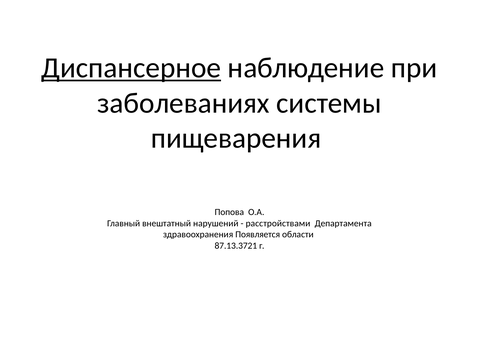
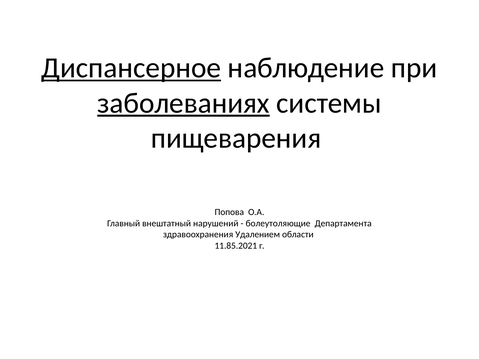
заболеваниях underline: none -> present (183, 103)
расстройствами: расстройствами -> болеутоляющие (278, 223)
Появляется: Появляется -> Удалением (258, 235)
87.13.3721: 87.13.3721 -> 11.85.2021 (236, 246)
